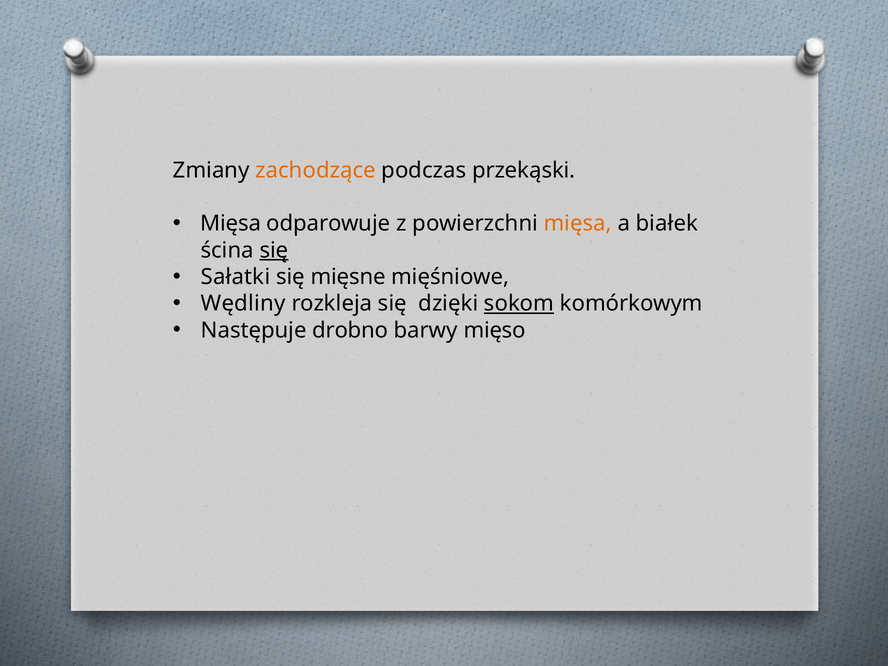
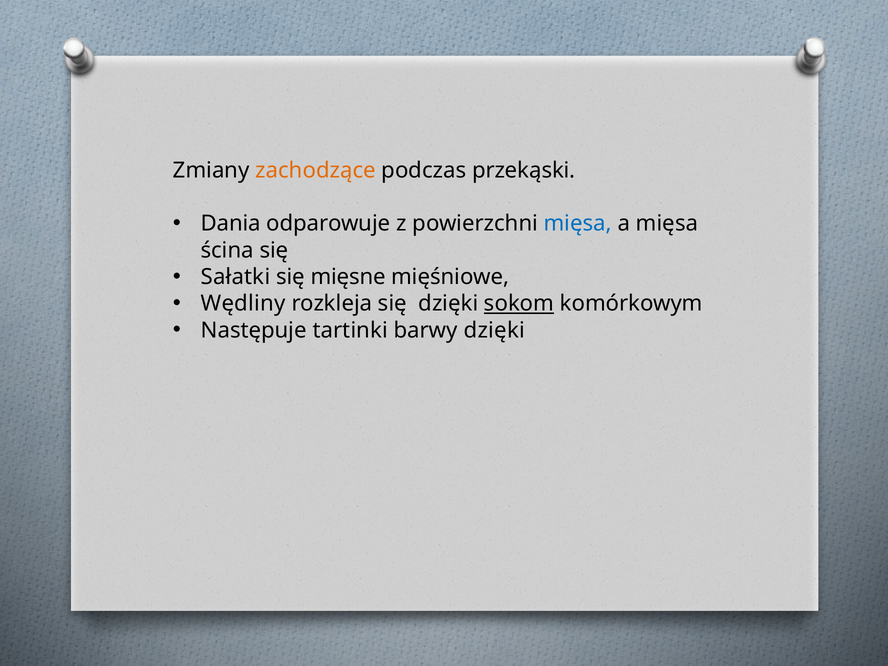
Mięsa: Mięsa -> Dania (231, 224)
mięsa colour: orange -> blue (578, 224)
a białek: białek -> mięsa (667, 224)
się underline: present -> none (274, 250)
drobno: drobno -> tartinki (350, 330)
barwy mięso: mięso -> dzięki (494, 330)
